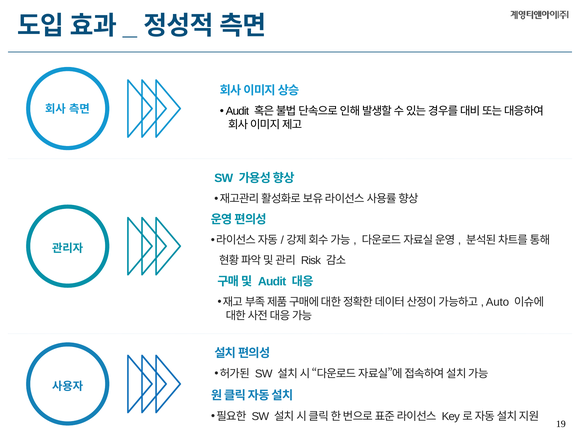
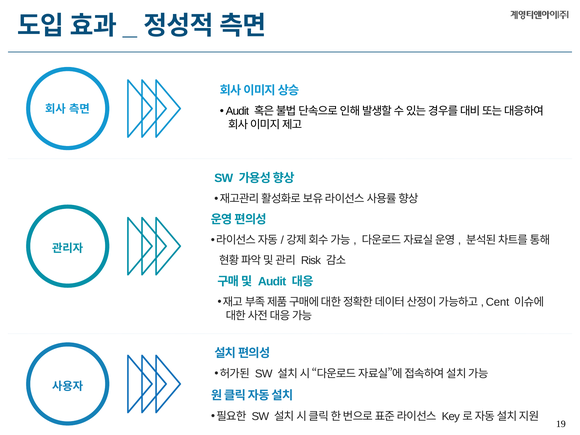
Auto: Auto -> Cent (497, 302)
